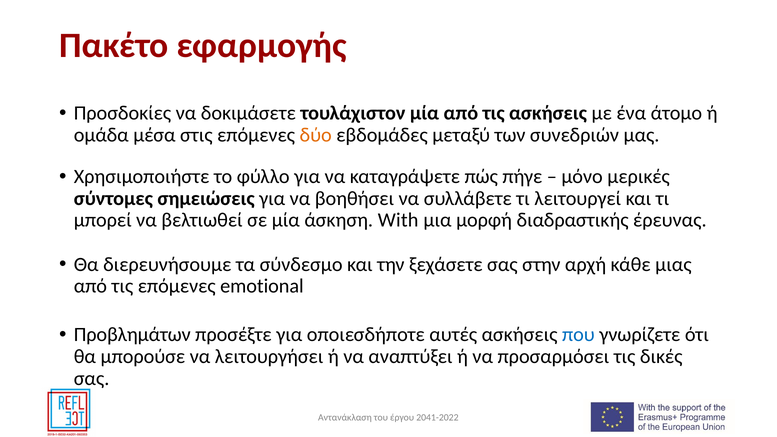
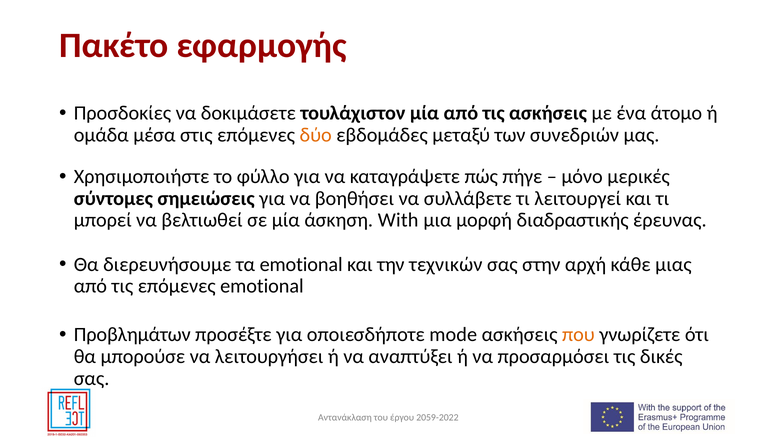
τα σύνδεσμο: σύνδεσμο -> emotional (301, 264)
ξεχάσετε: ξεχάσετε -> τεχνικών (446, 264)
αυτές: αυτές -> mode (453, 335)
που colour: blue -> orange (578, 335)
2041-2022: 2041-2022 -> 2059-2022 (437, 417)
